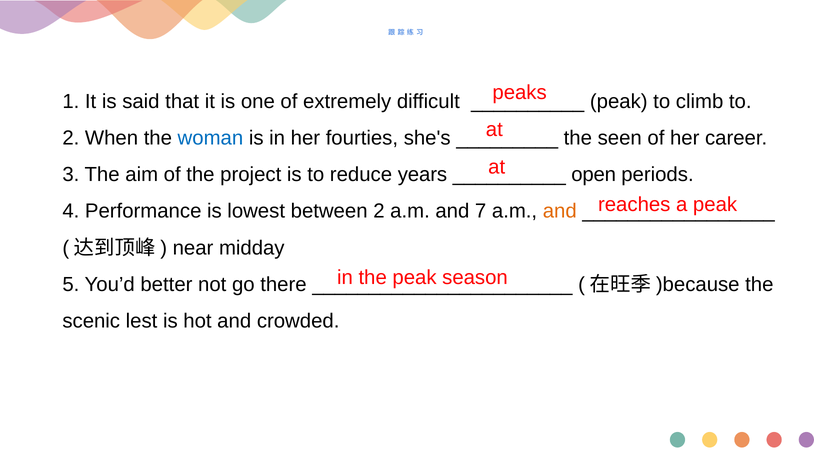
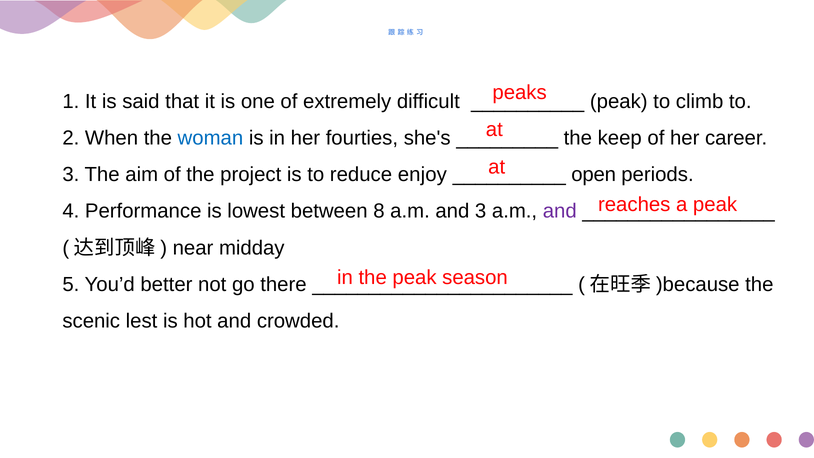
seen: seen -> keep (620, 138)
years: years -> enjoy (422, 175)
between 2: 2 -> 8 (379, 211)
and 7: 7 -> 3 (481, 211)
and colour: orange -> purple (560, 211)
